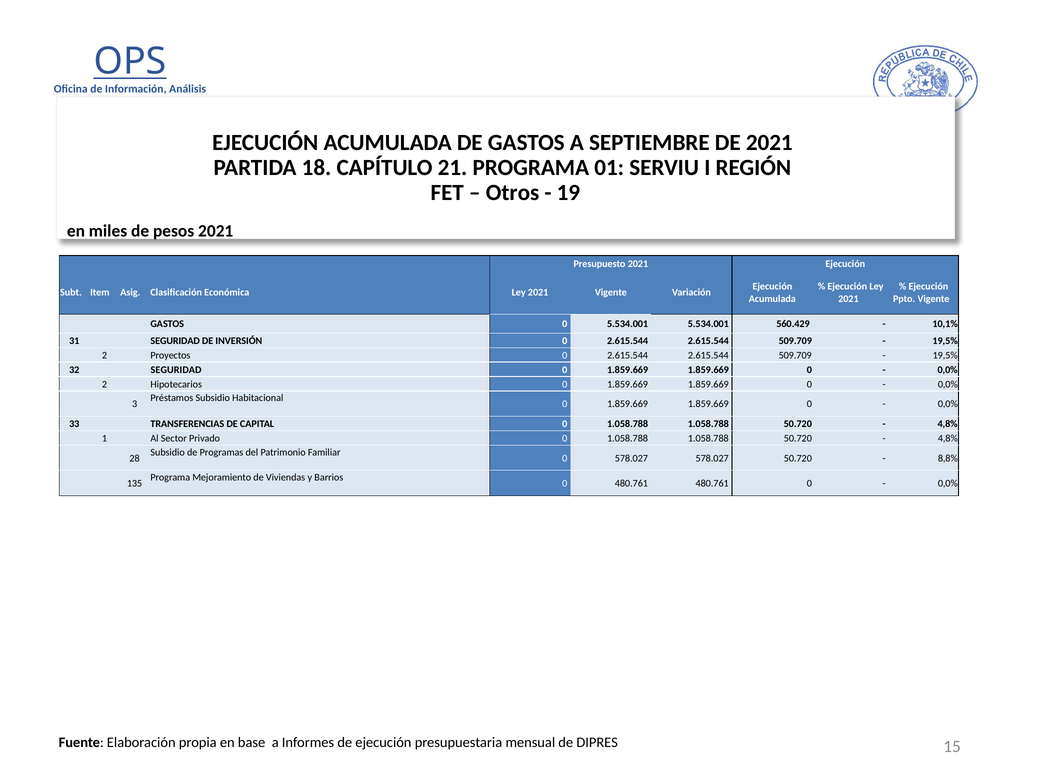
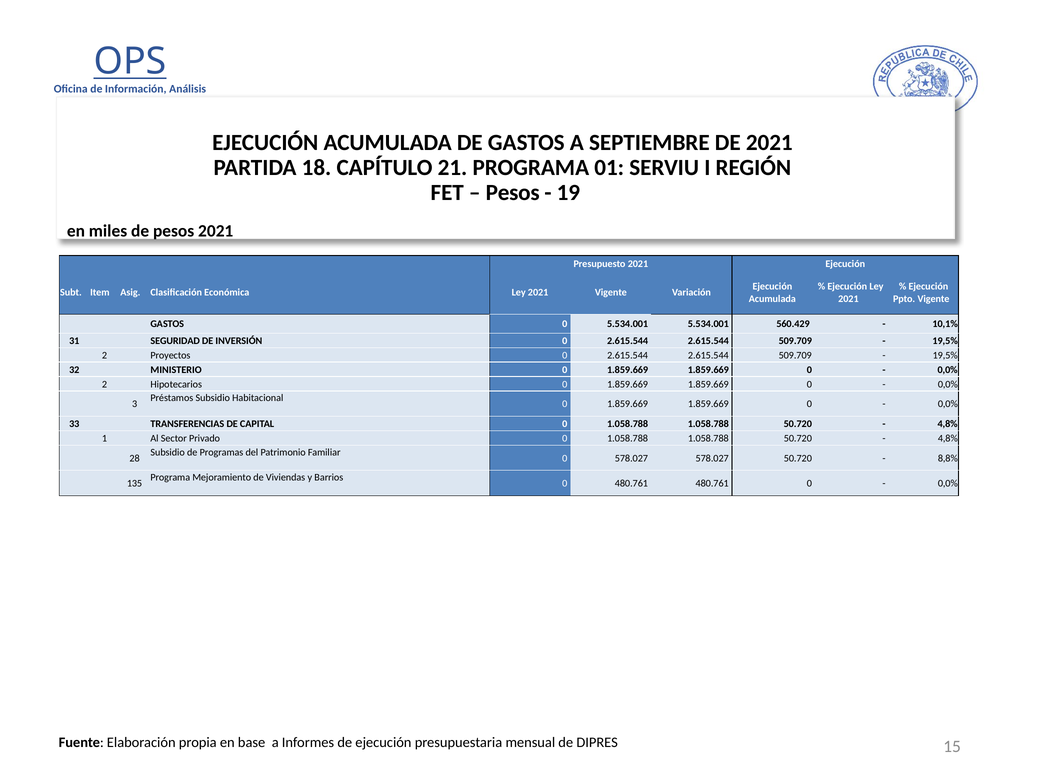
Otros: Otros -> Pesos (513, 193)
32 SEGURIDAD: SEGURIDAD -> MINISTERIO (176, 370)
